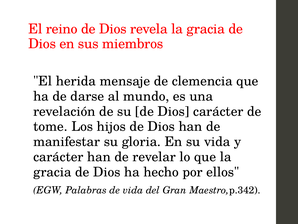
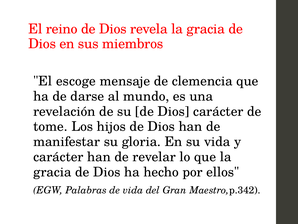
herida: herida -> escoge (76, 81)
